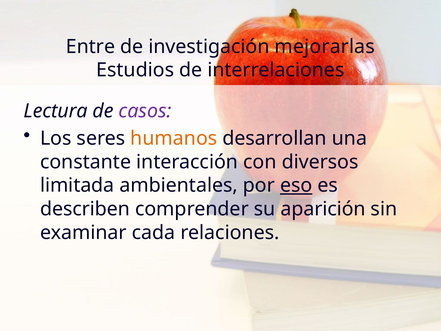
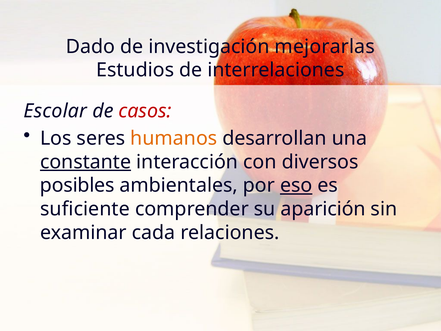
Entre: Entre -> Dado (90, 47)
Lectura: Lectura -> Escolar (55, 111)
casos colour: purple -> red (145, 111)
constante underline: none -> present (86, 162)
limitada: limitada -> posibles (77, 185)
describen: describen -> suficiente (85, 209)
